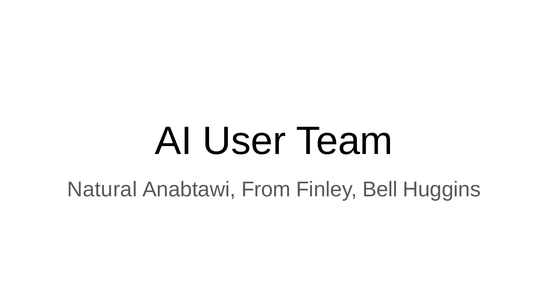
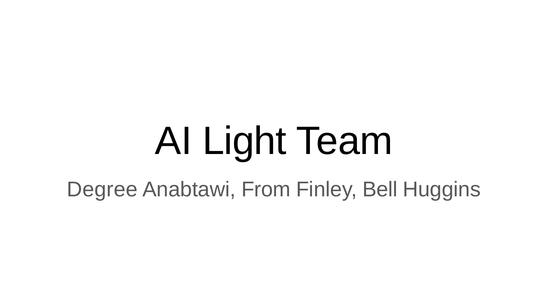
User: User -> Light (244, 141)
Natural: Natural -> Degree (102, 190)
